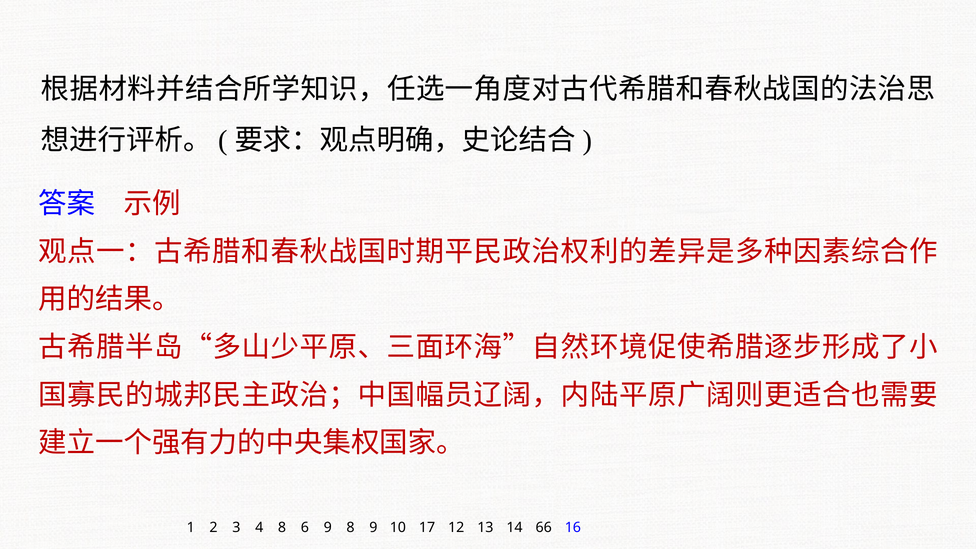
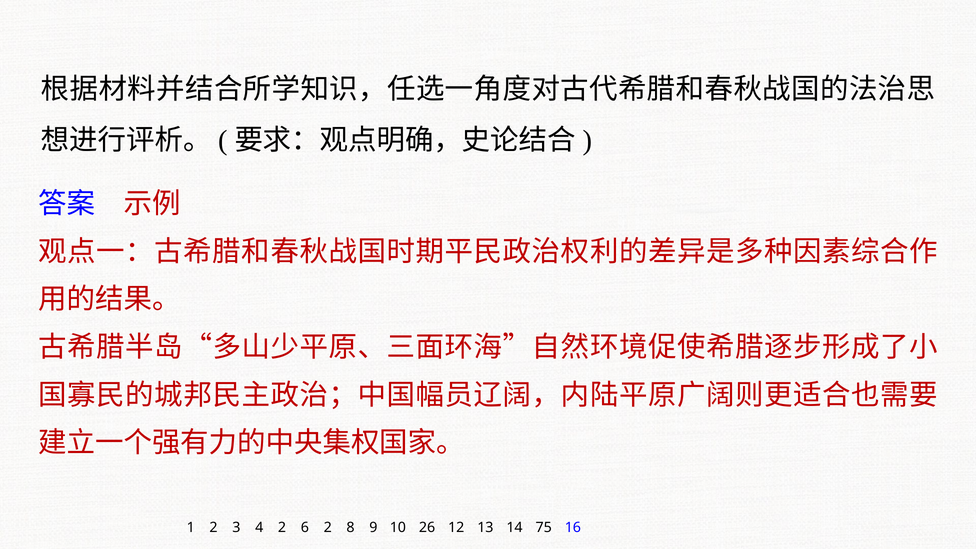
4 8: 8 -> 2 (282, 528)
6 9: 9 -> 2 (328, 528)
17: 17 -> 26 (427, 528)
66: 66 -> 75 (544, 528)
